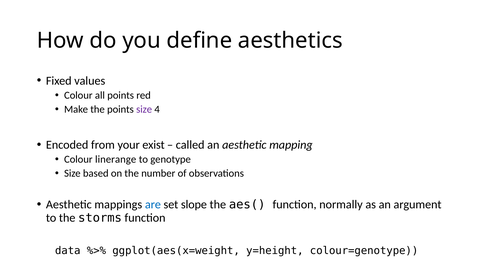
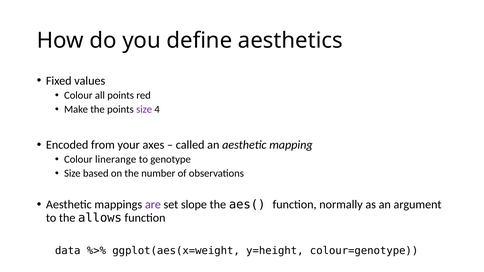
exist: exist -> axes (153, 145)
are colour: blue -> purple (153, 205)
storms: storms -> allows (100, 218)
